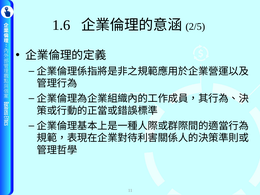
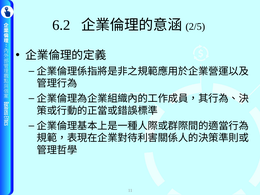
1.6: 1.6 -> 6.2 (61, 25)
